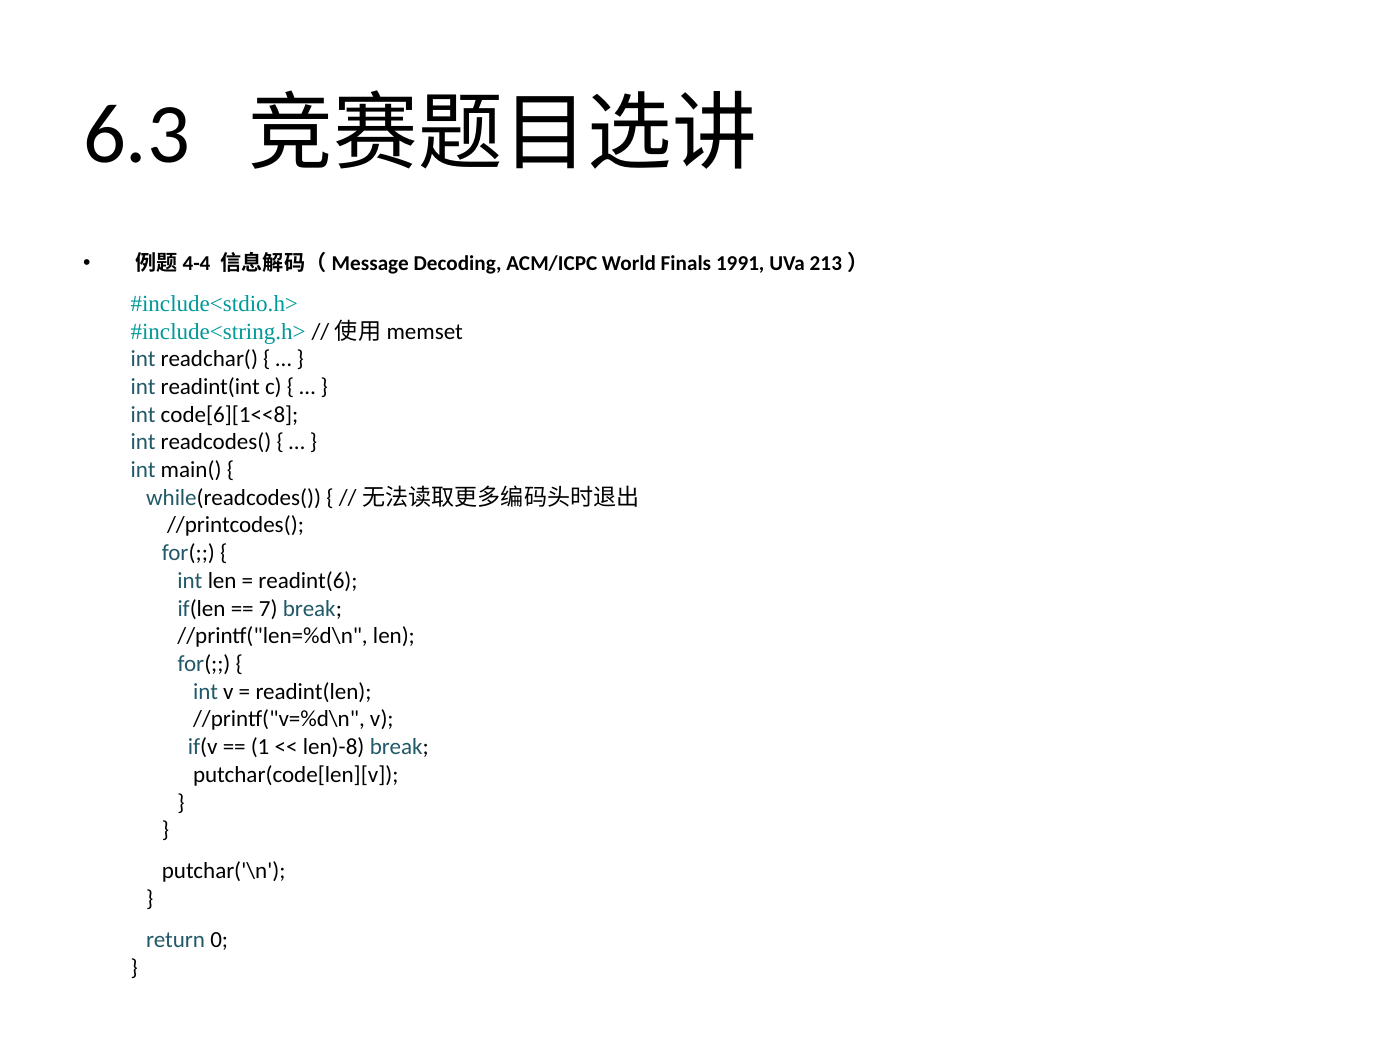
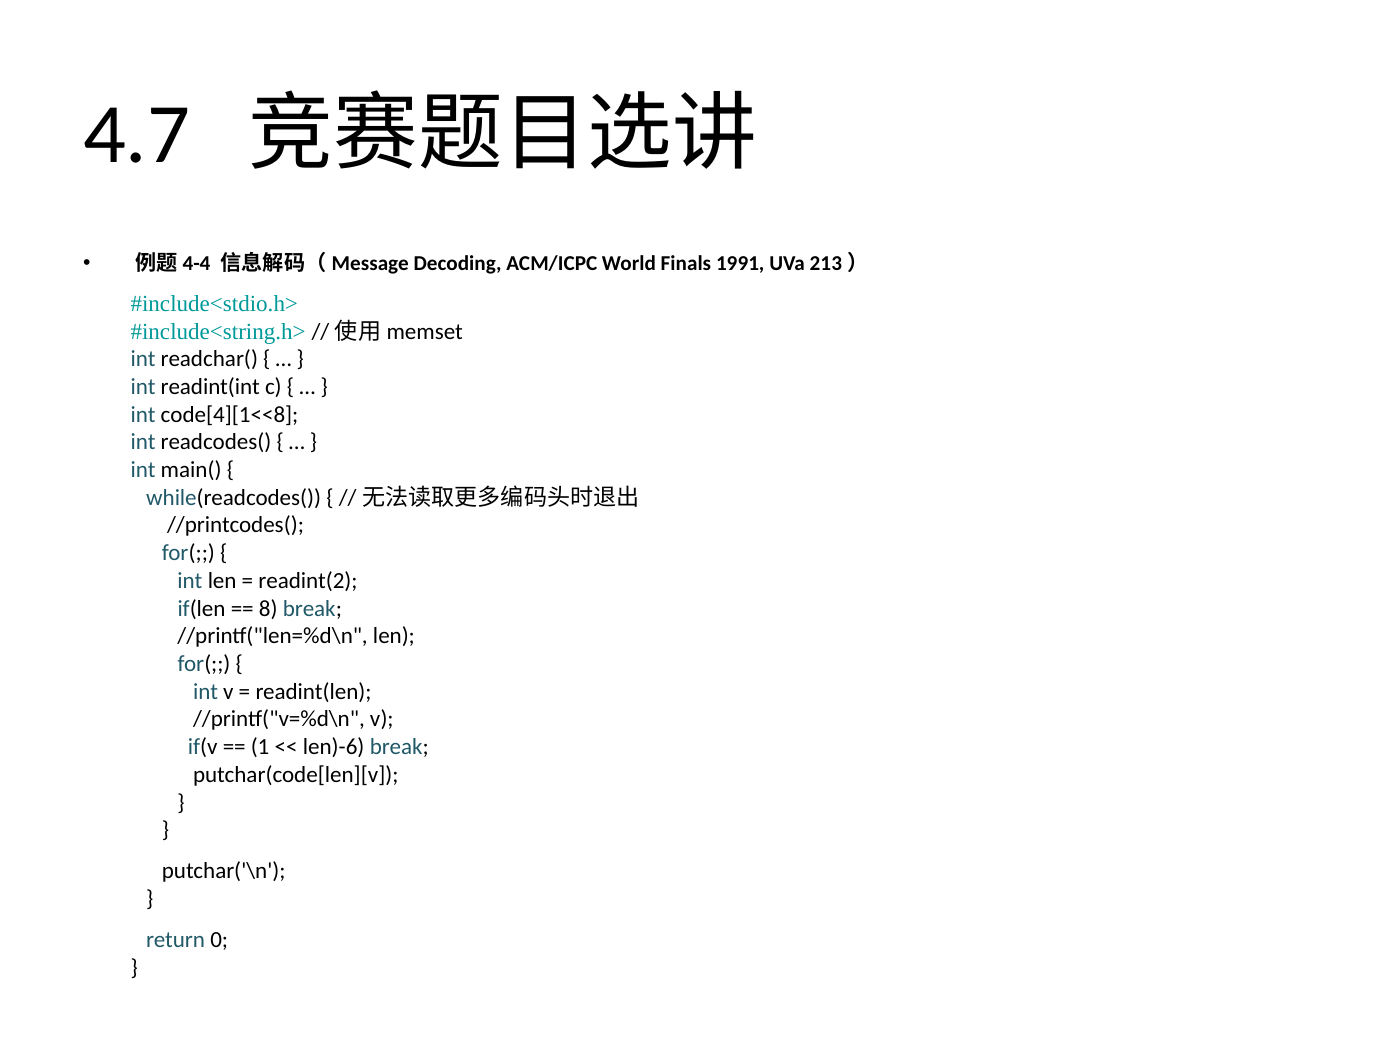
6.3: 6.3 -> 4.7 (137, 134)
code[6][1<<8: code[6][1<<8 -> code[4][1<<8 (230, 414)
readint(6: readint(6 -> readint(2 (308, 581)
7: 7 -> 8 (268, 608)
len)-8: len)-8 -> len)-6 (334, 747)
